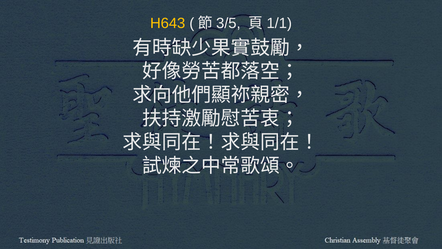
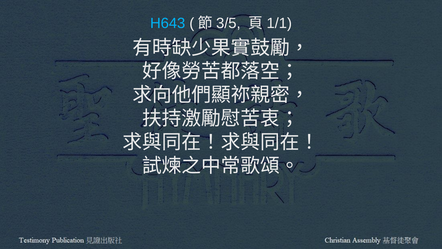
H643 colour: yellow -> light blue (168, 23)
